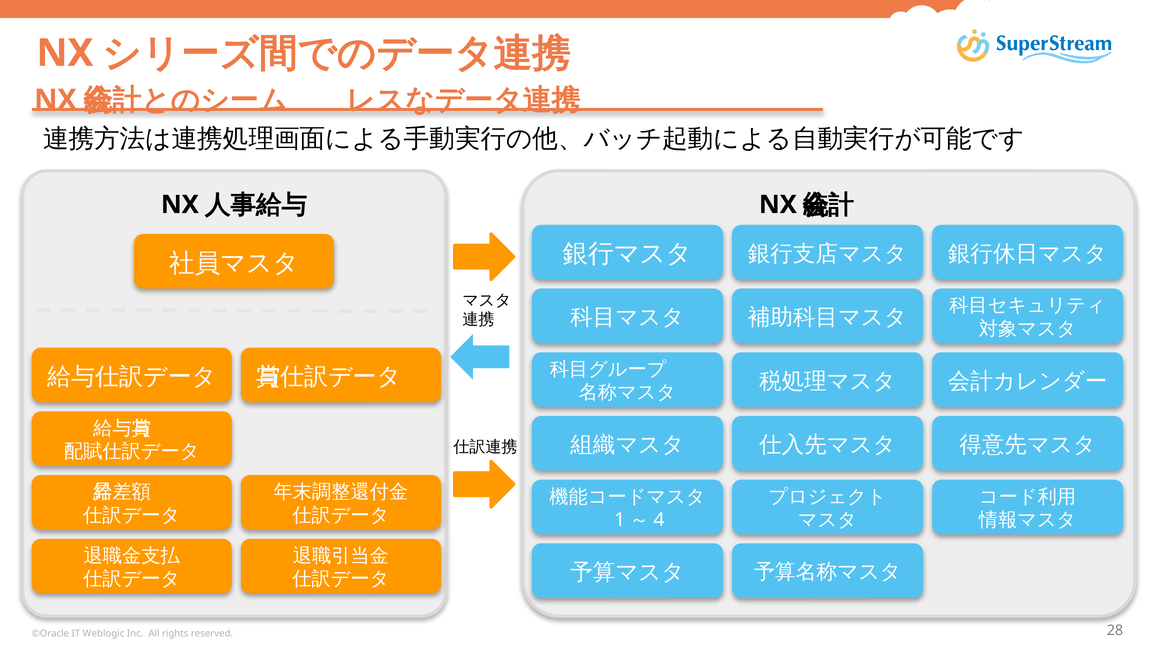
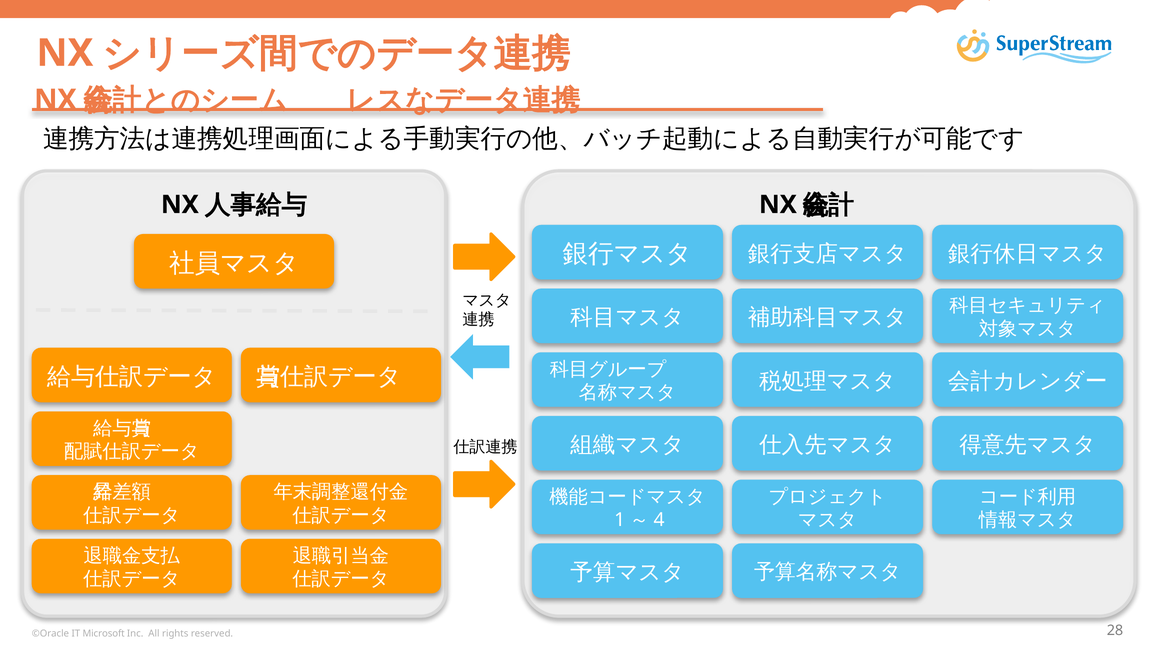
Weblogic: Weblogic -> Microsoft (104, 633)
